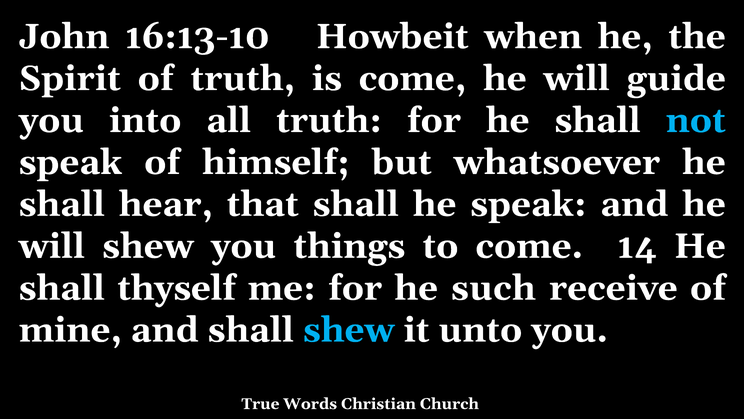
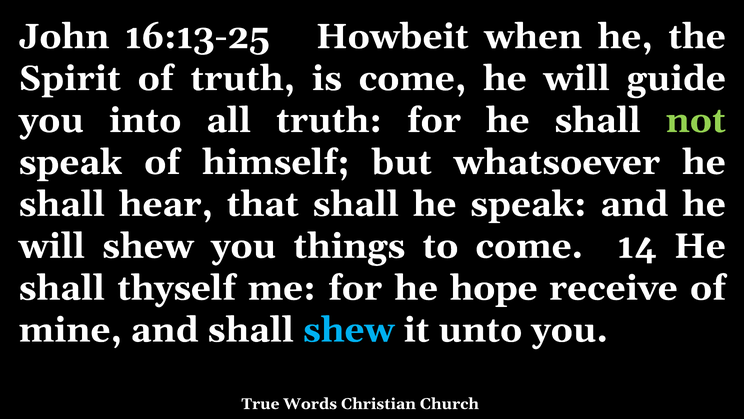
16:13-10: 16:13-10 -> 16:13-25 (197, 37)
not colour: light blue -> light green (696, 120)
such: such -> hope (494, 288)
